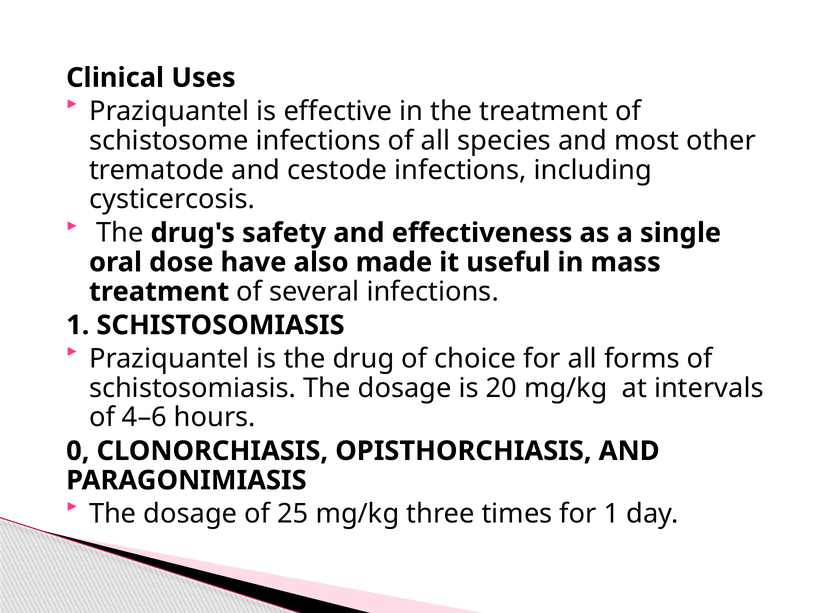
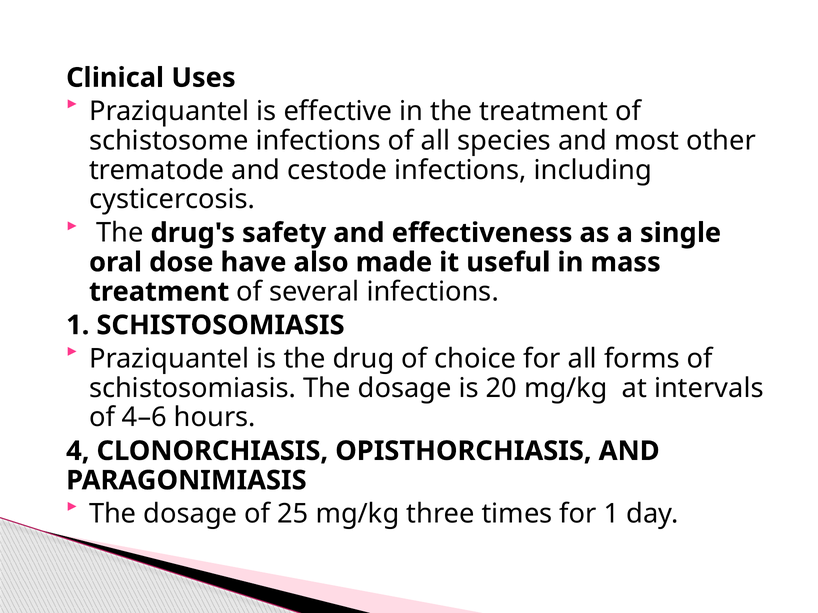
0: 0 -> 4 (78, 451)
